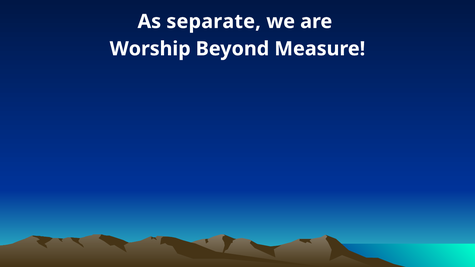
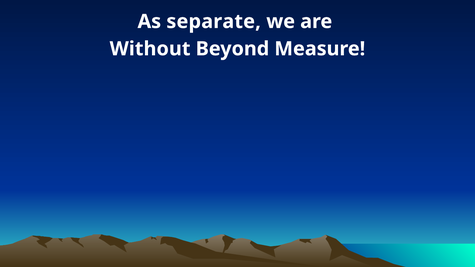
Worship: Worship -> Without (150, 49)
